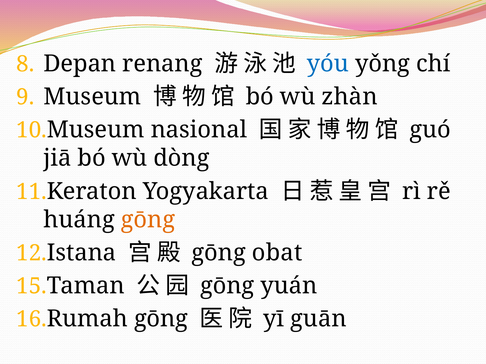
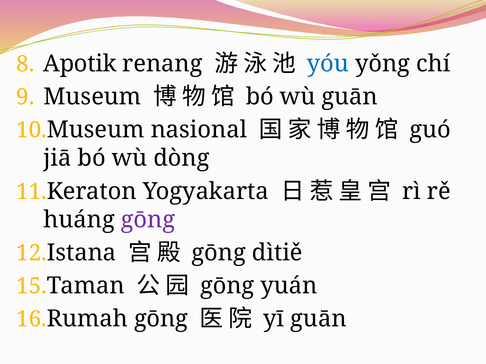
Depan: Depan -> Apotik (80, 64)
wù zhàn: zhàn -> guān (350, 97)
gōng colour: orange -> purple (148, 220)
obat: obat -> dìtiě (277, 253)
